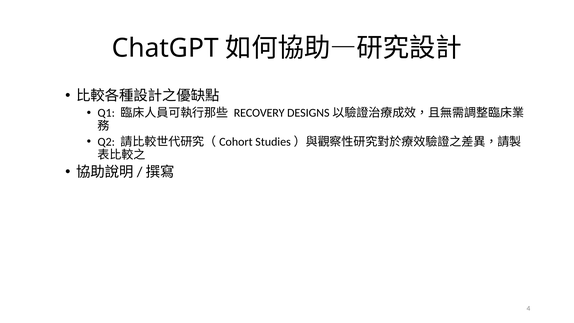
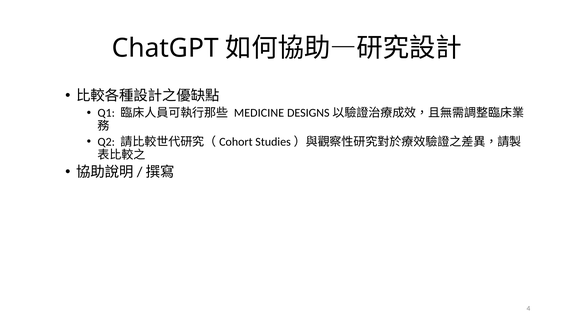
RECOVERY: RECOVERY -> MEDICINE (259, 113)
